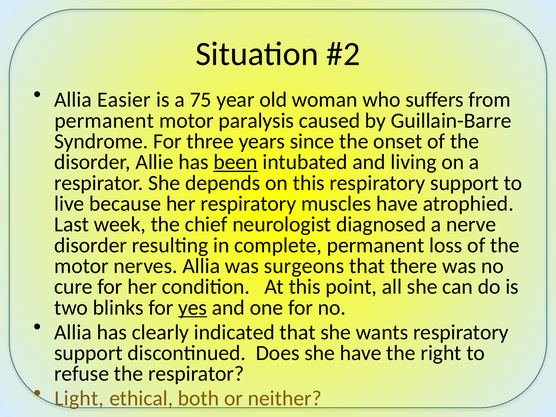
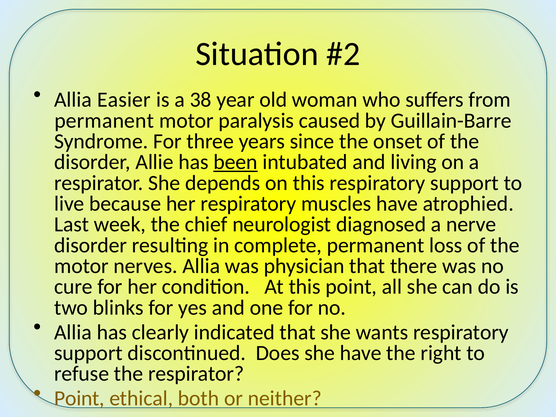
75: 75 -> 38 (201, 100)
surgeons: surgeons -> physician (304, 266)
yes underline: present -> none (193, 308)
Light: Light -> Point (79, 399)
